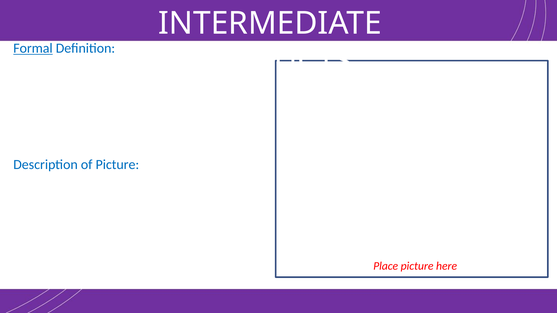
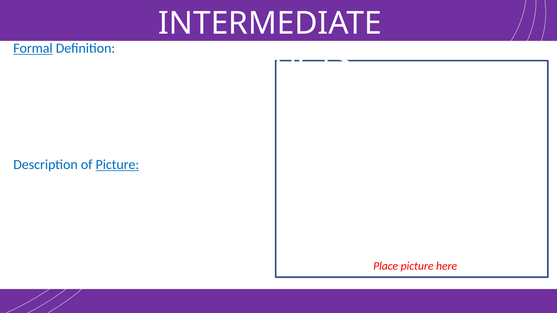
Picture underline: none -> present (117, 165)
